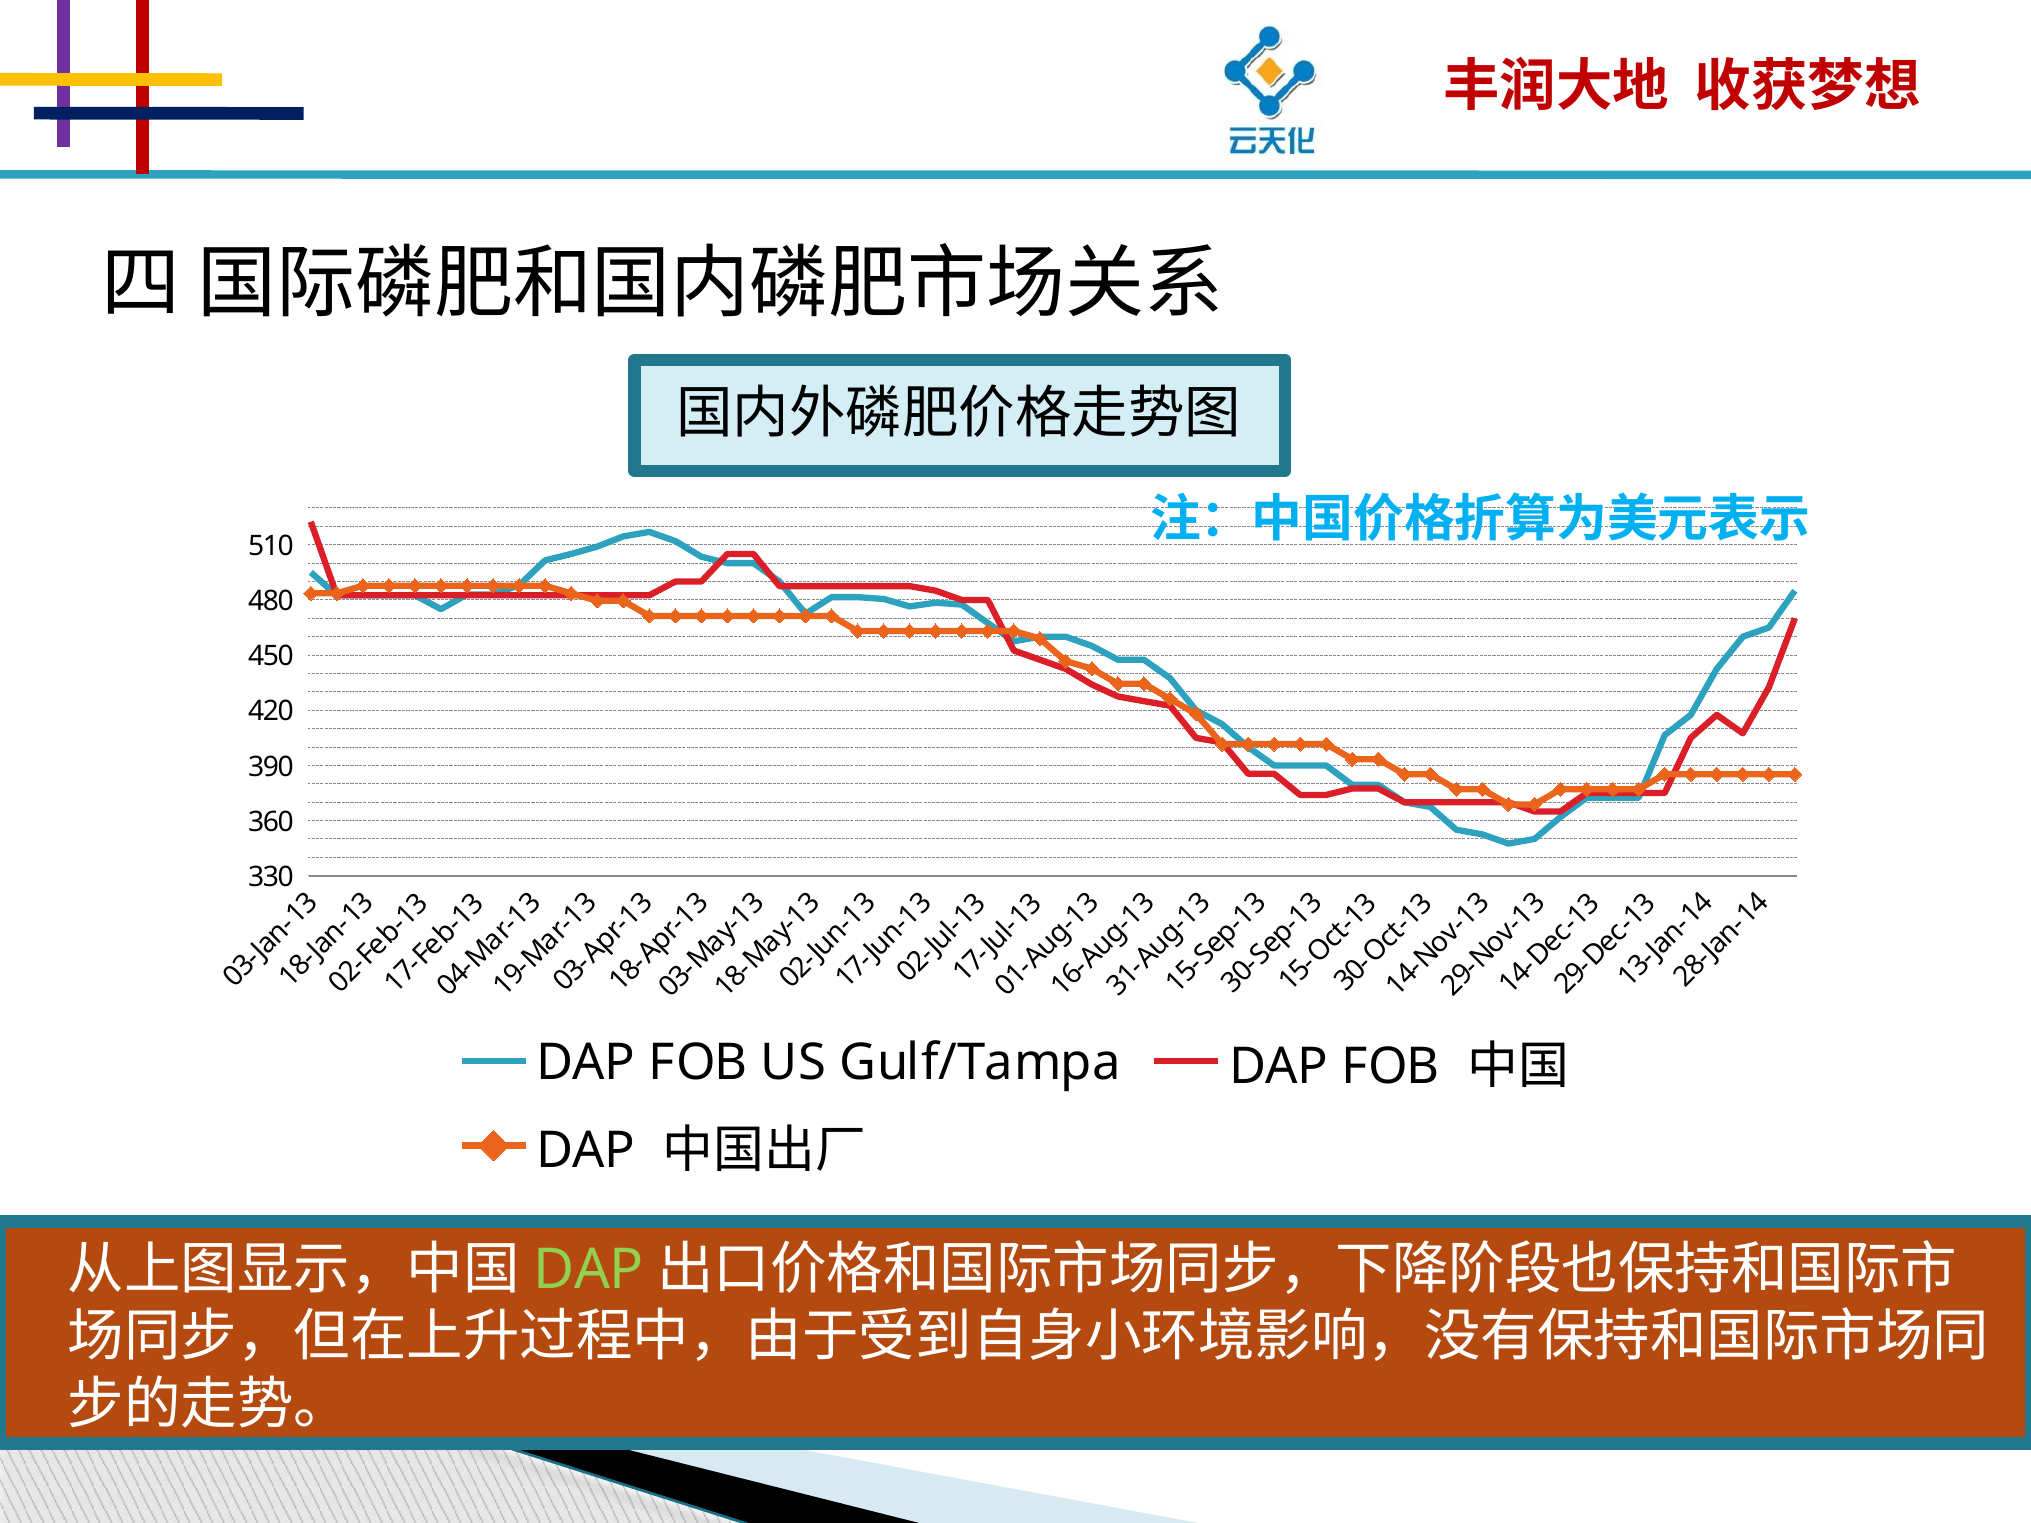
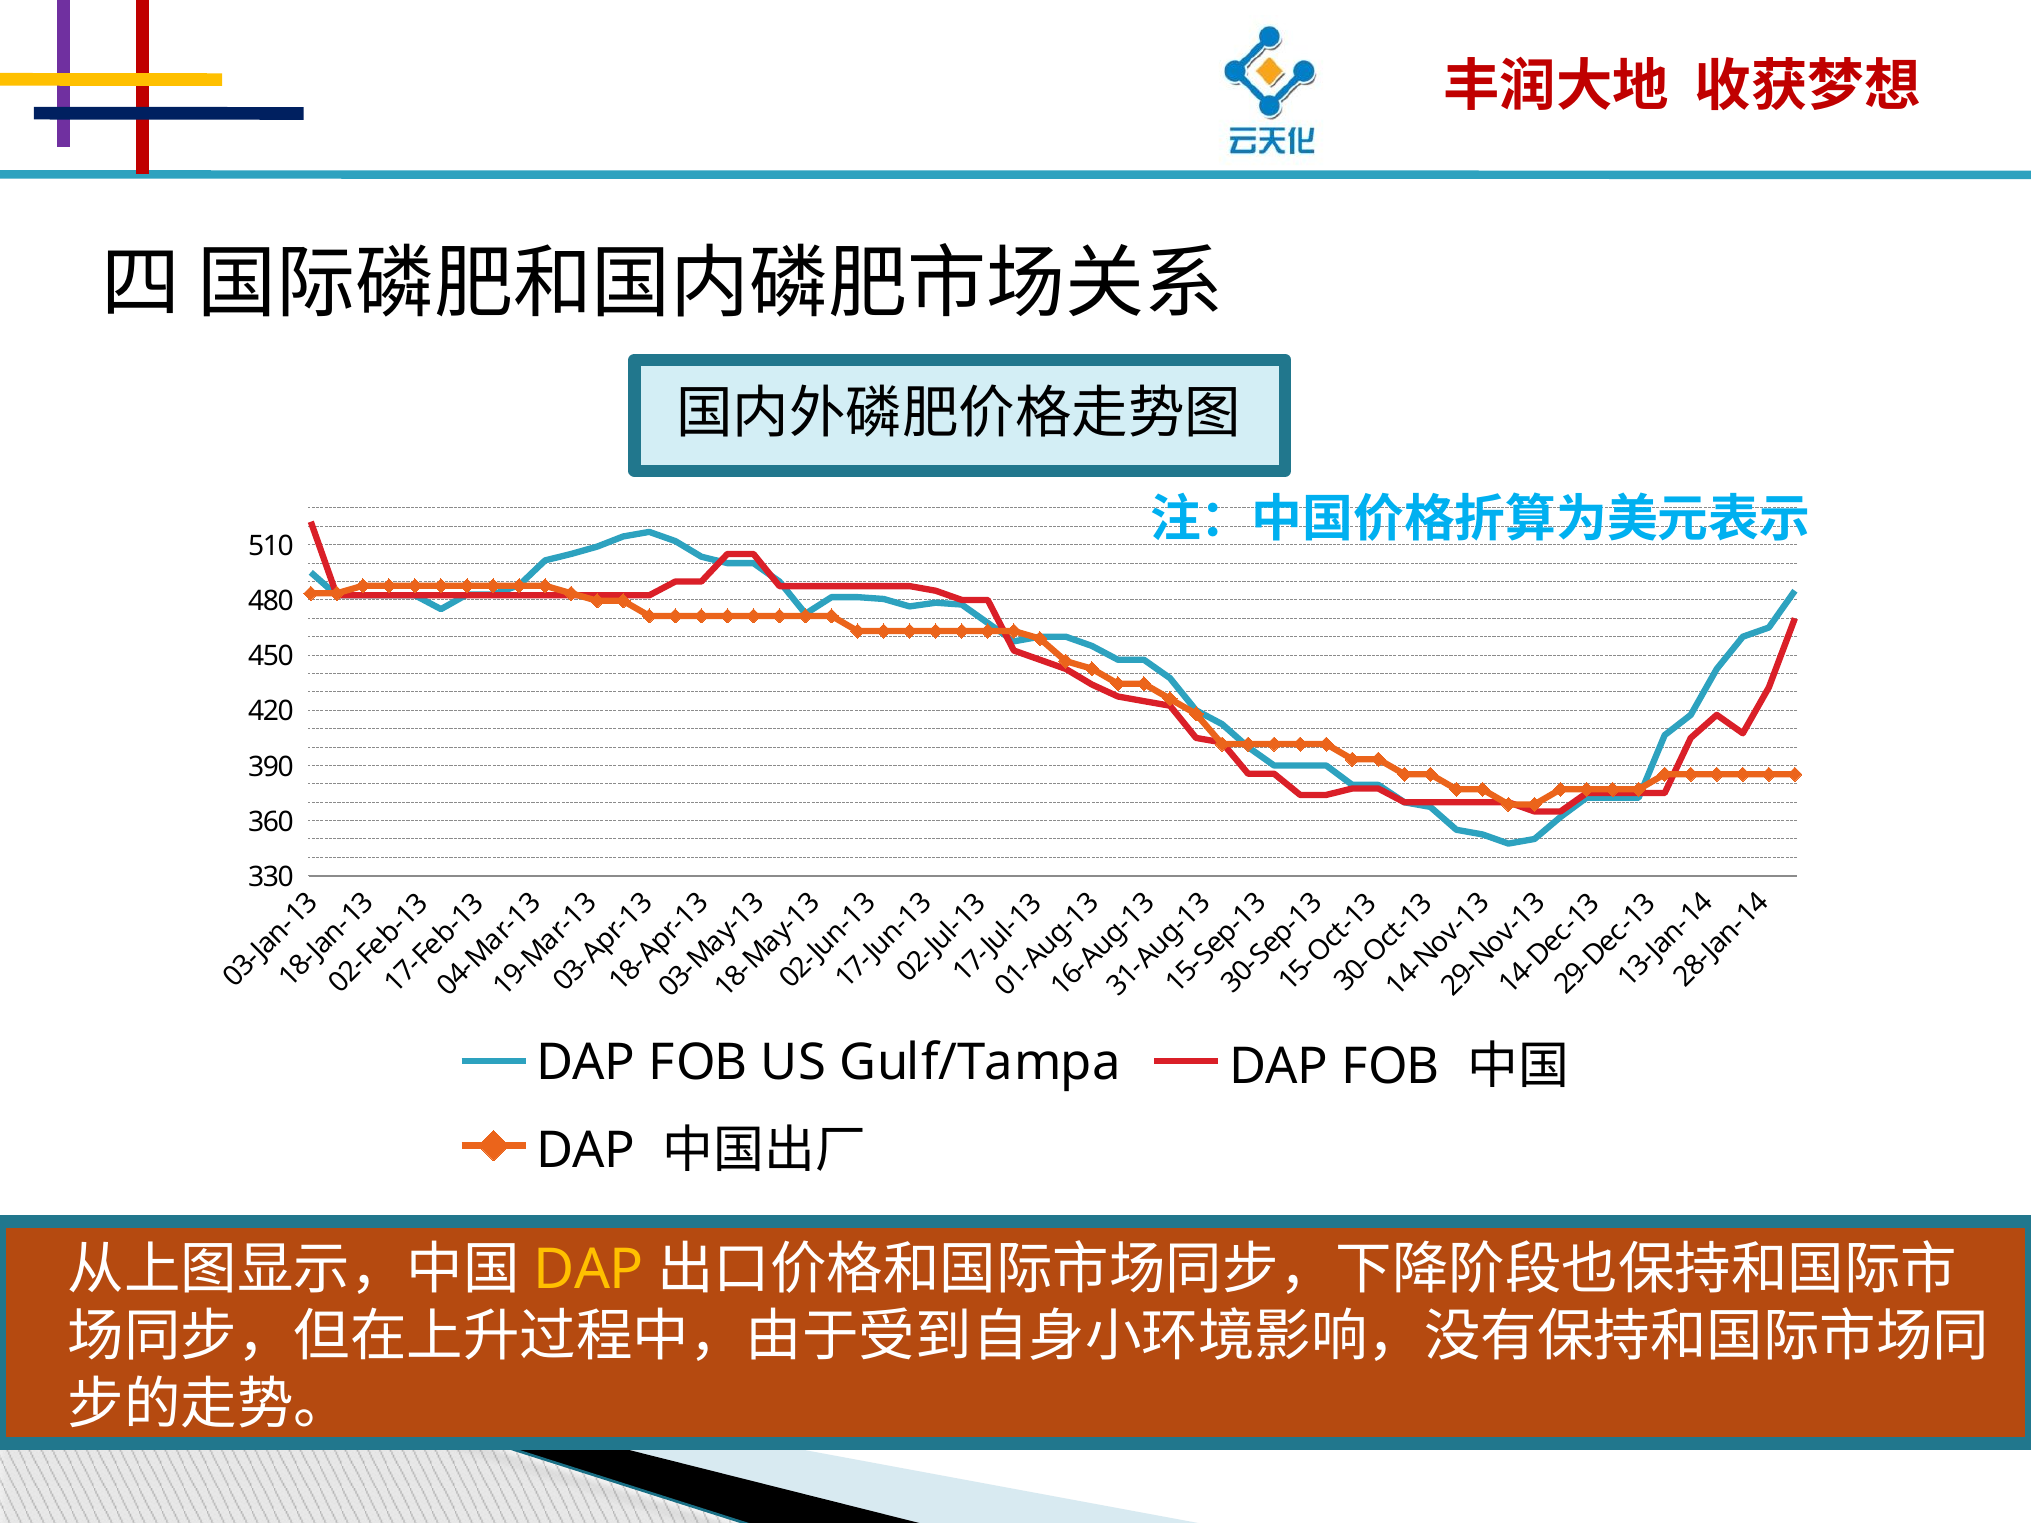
DAP colour: light green -> yellow (589, 1270)
